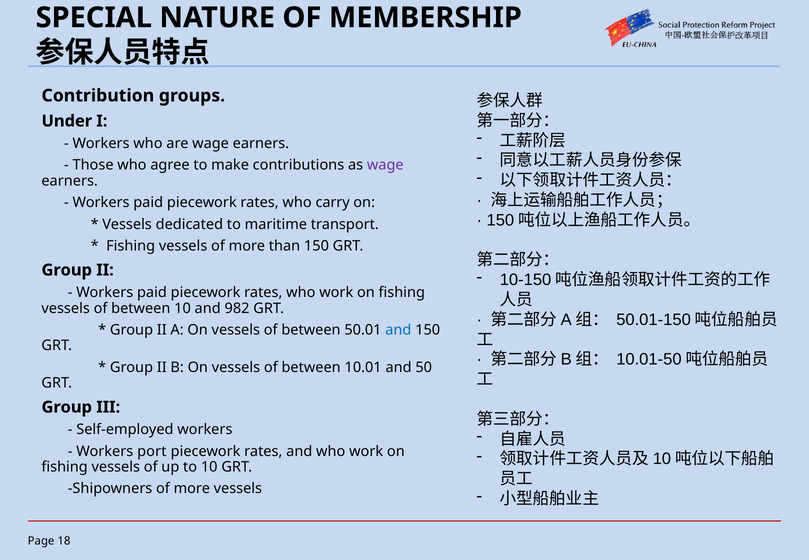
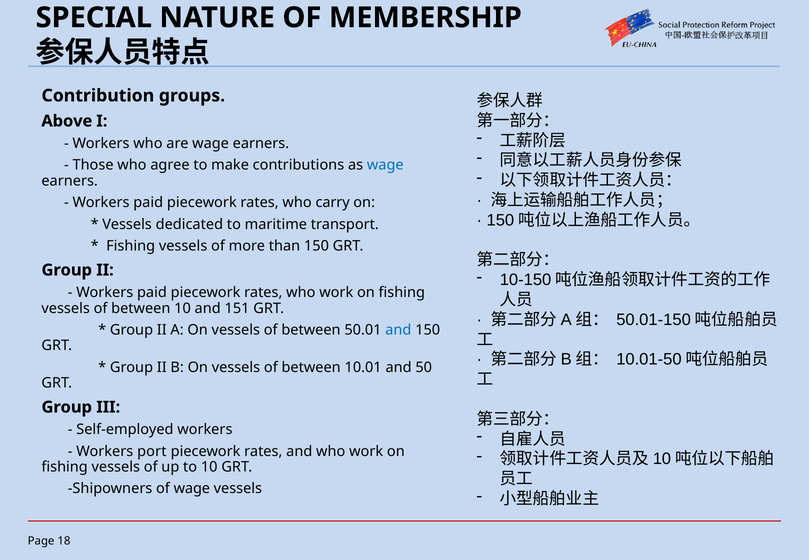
Under: Under -> Above (67, 121)
wage colour: purple -> blue (385, 165)
982: 982 -> 151 (237, 308)
Shipowners of more: more -> wage (192, 489)
